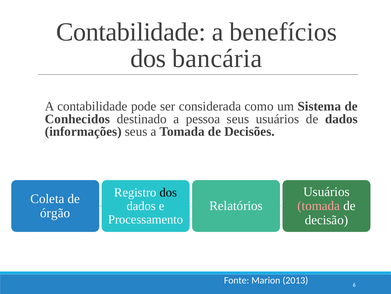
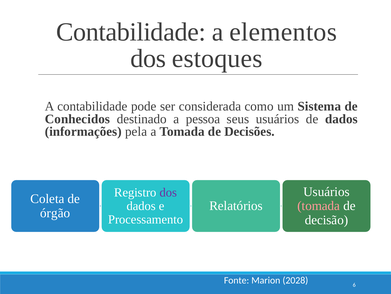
benefícios: benefícios -> elementos (283, 32)
bancária: bancária -> estoques (217, 58)
informações seus: seus -> pela (136, 131)
dos colour: black -> purple (168, 192)
2013: 2013 -> 2028 (295, 280)
